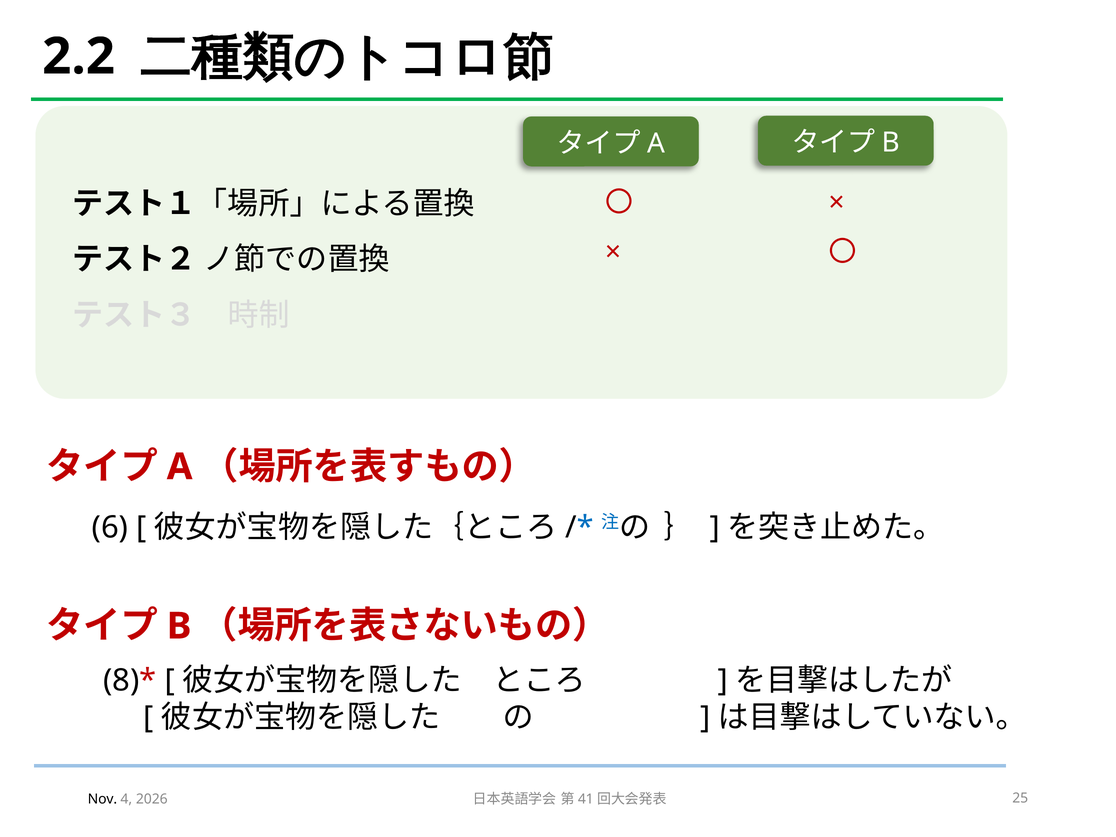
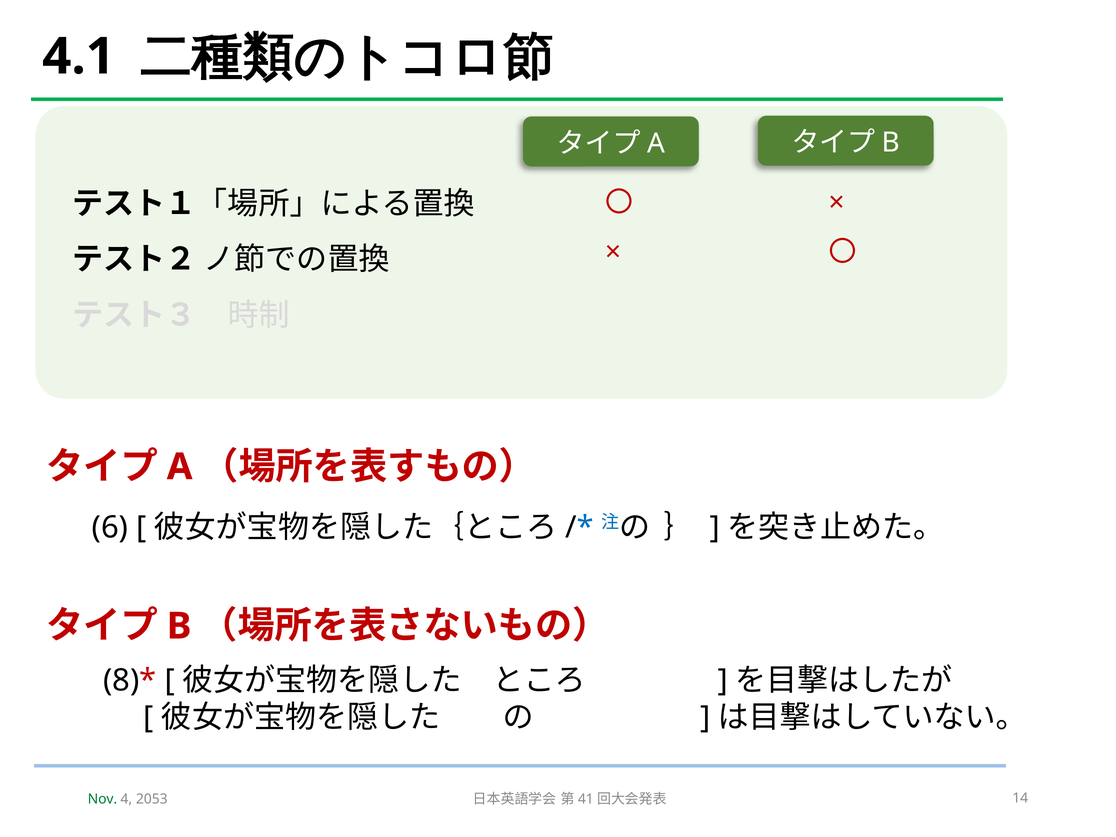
2.2: 2.2 -> 4.1 (79, 57)
Nov colour: black -> green (102, 799)
2026: 2026 -> 2053 (152, 799)
25: 25 -> 14 (1020, 798)
